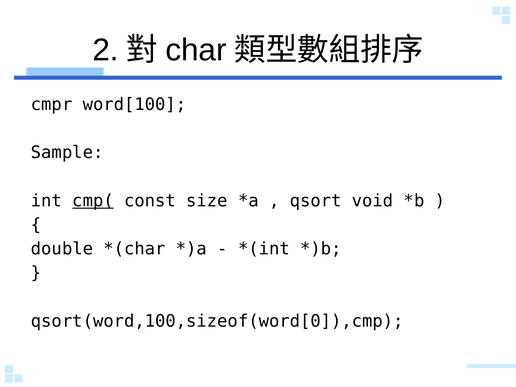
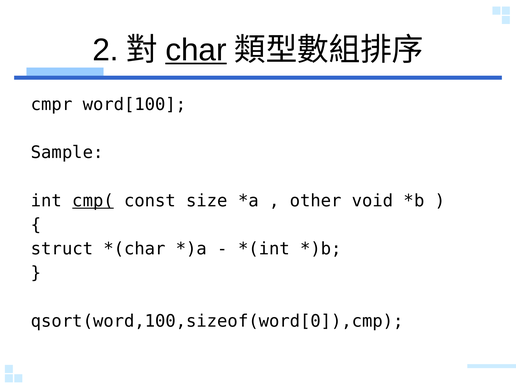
char underline: none -> present (196, 50)
qsort: qsort -> other (316, 201)
double: double -> struct (62, 249)
